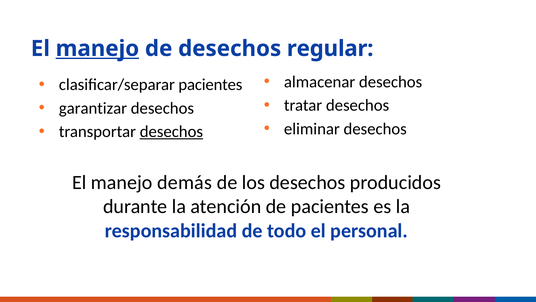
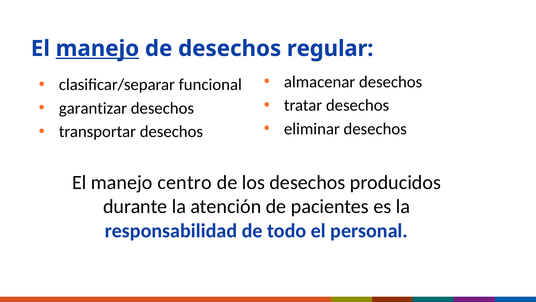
clasificar/separar pacientes: pacientes -> funcional (210, 85)
desechos underline: present -> none (171, 132)
demás: demás -> centro (185, 182)
